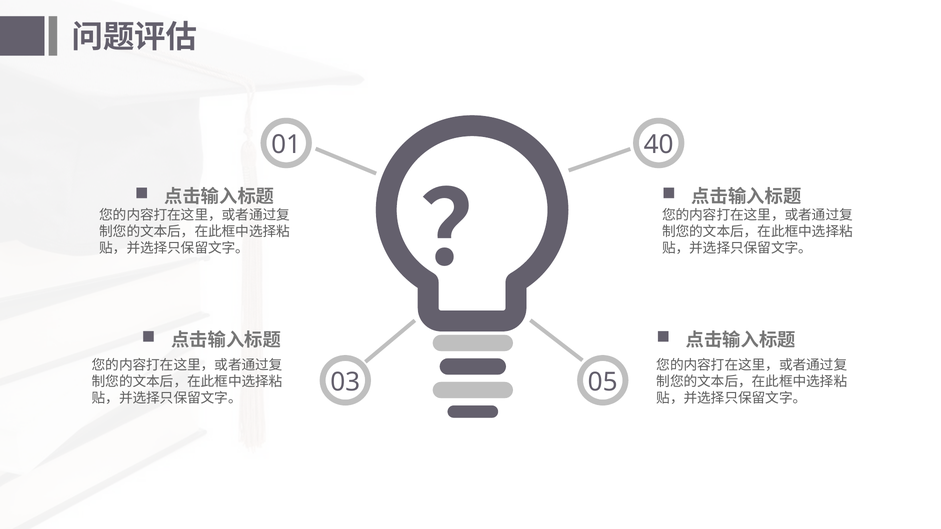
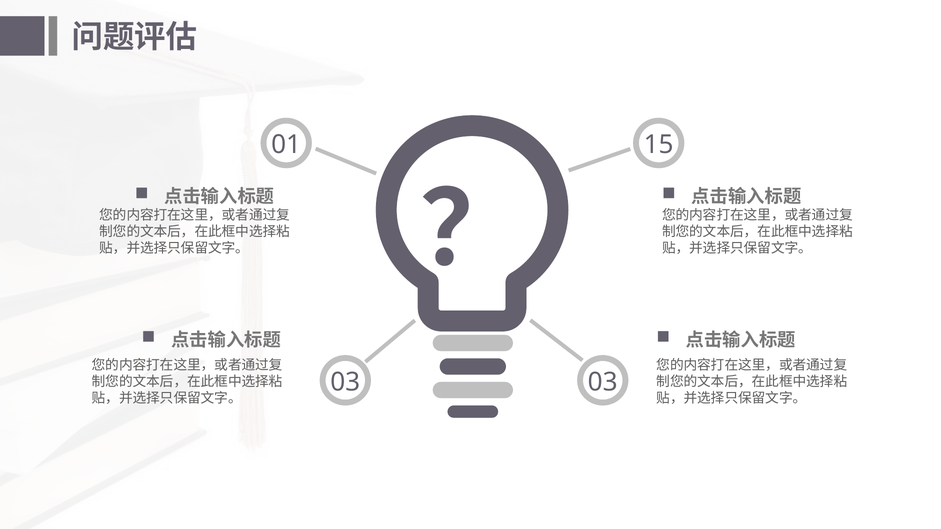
40: 40 -> 15 (659, 145)
03 05: 05 -> 03 (603, 382)
